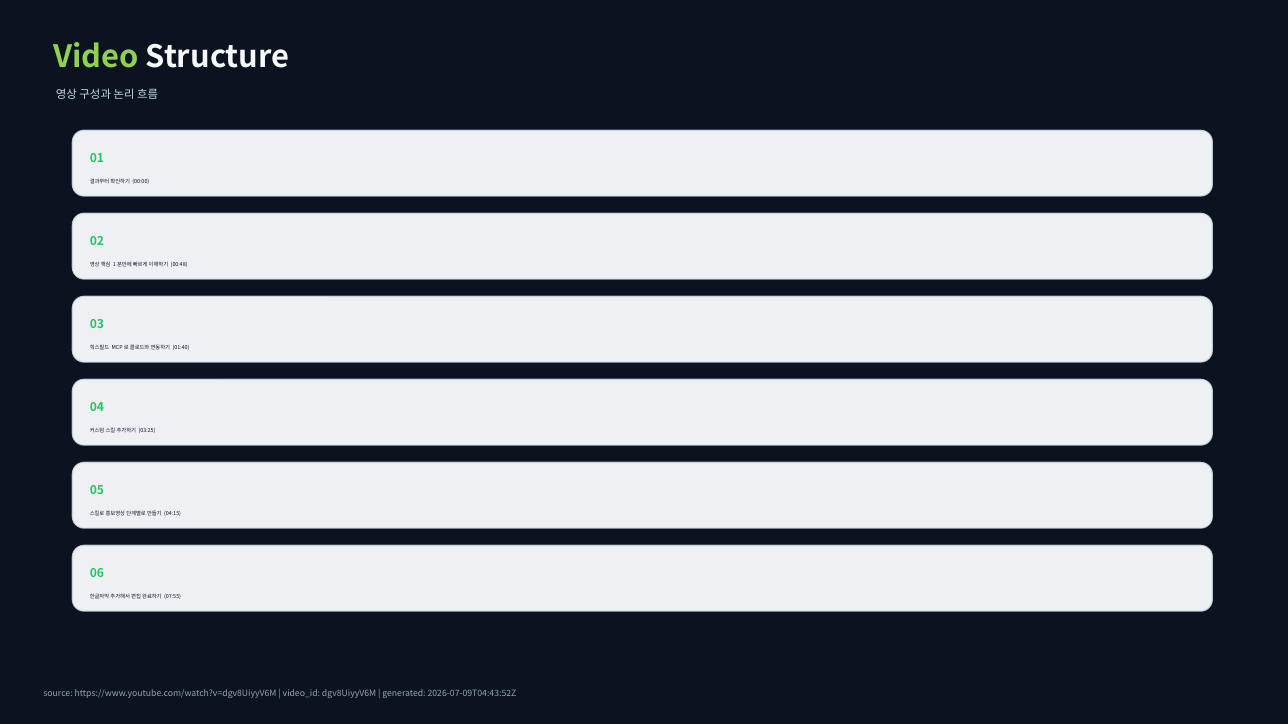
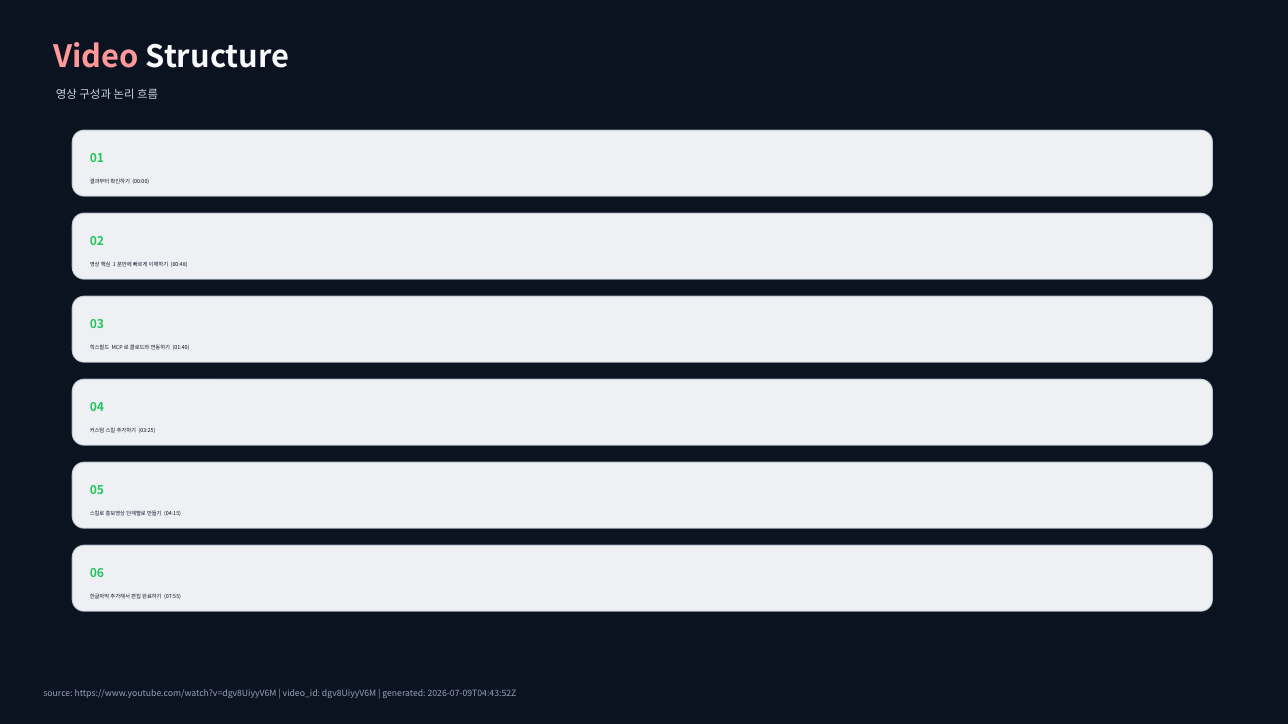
Video colour: light green -> pink (96, 58)
